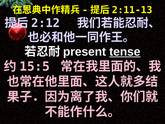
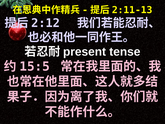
tense underline: present -> none (125, 52)
